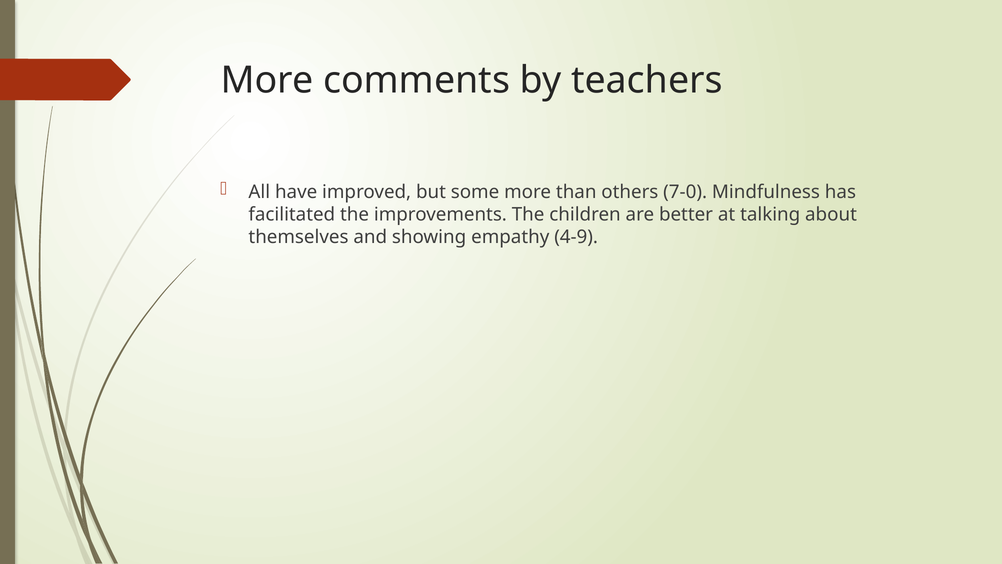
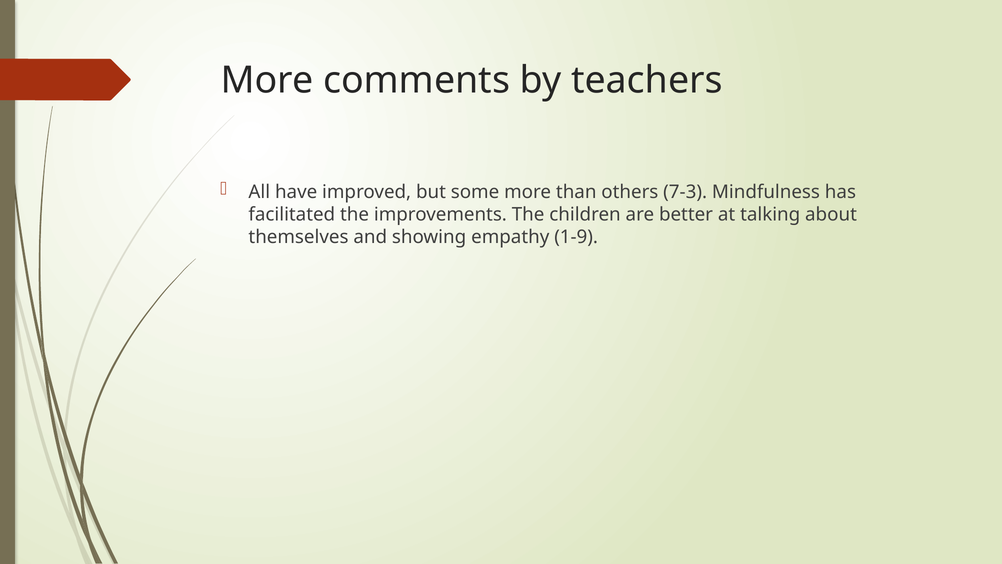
7-0: 7-0 -> 7-3 (685, 192)
4-9: 4-9 -> 1-9 (576, 237)
